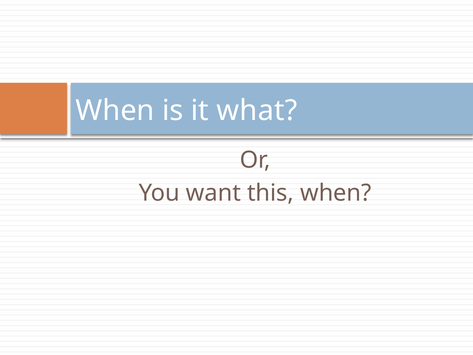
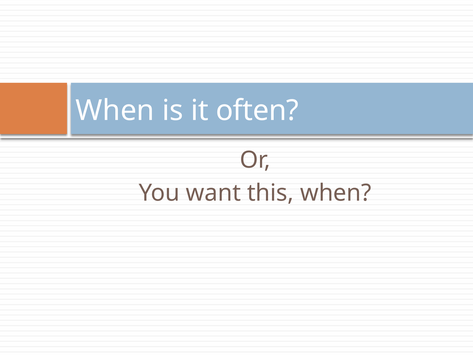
what: what -> often (257, 110)
